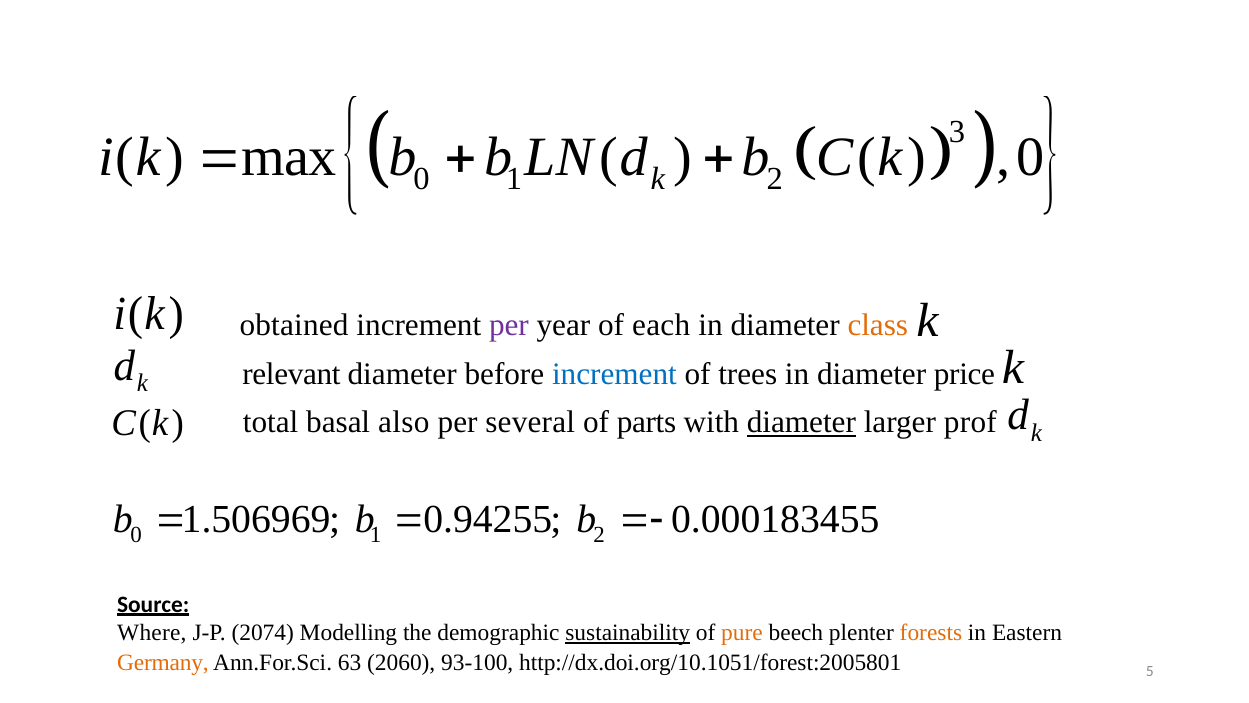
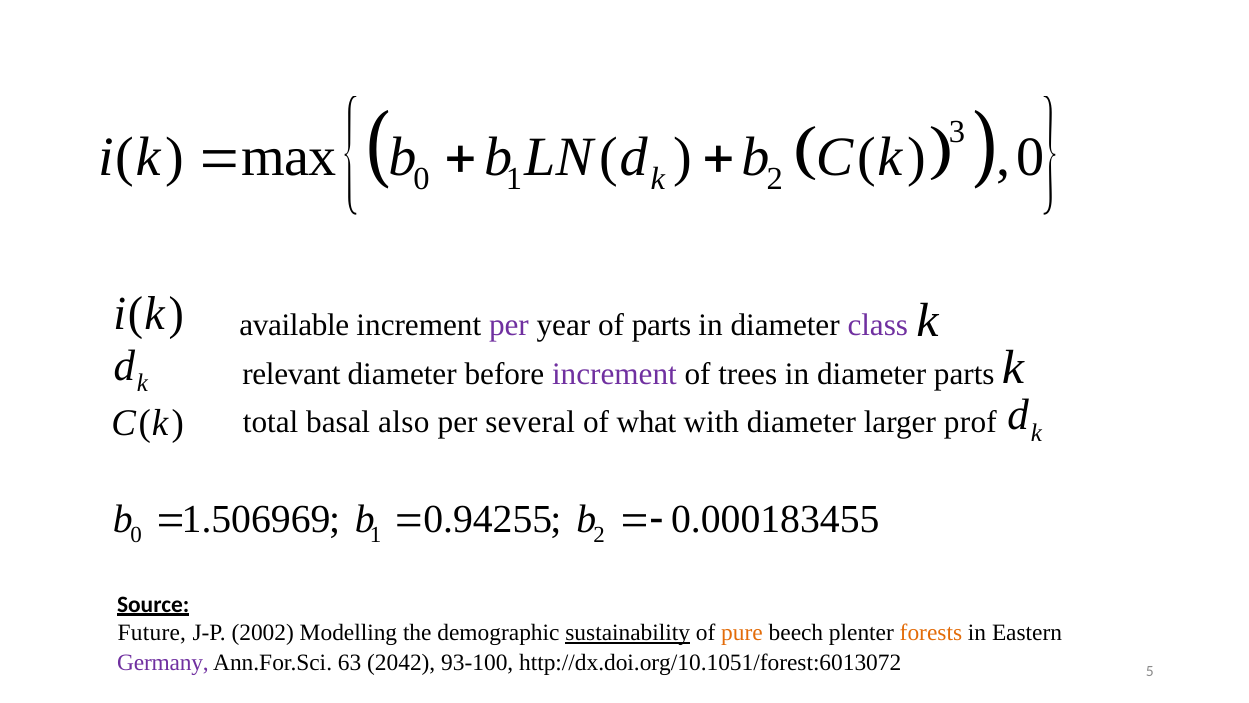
obtained: obtained -> available (294, 325)
of each: each -> parts (661, 325)
class colour: orange -> purple (878, 325)
increment colour: blue -> purple (614, 374)
diameter price: price -> parts (964, 374)
parts: parts -> what (647, 422)
diameter underline: present -> none (801, 422)
Where: Where -> Future (152, 633)
2074: 2074 -> 2002 (263, 633)
Germany colour: orange -> purple (163, 663)
2060: 2060 -> 2042 (401, 663)
http://dx.doi.org/10.1051/forest:2005801: http://dx.doi.org/10.1051/forest:2005801 -> http://dx.doi.org/10.1051/forest:6013072 (710, 663)
